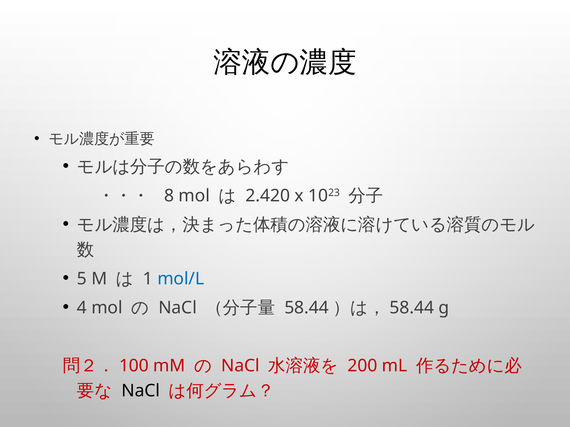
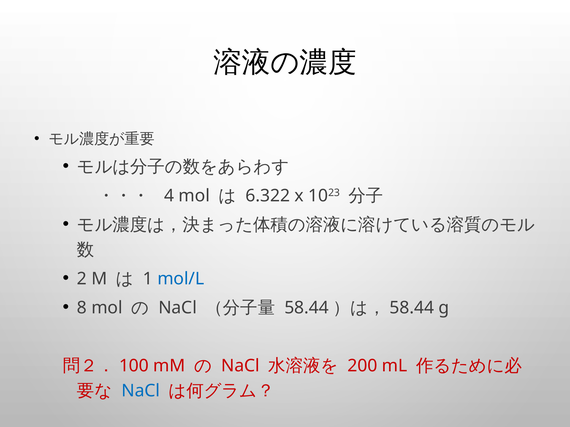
8: 8 -> 4 (169, 196)
2.420: 2.420 -> 6.322 (268, 196)
5: 5 -> 2 (82, 279)
4: 4 -> 8 (82, 308)
NaCl colour: black -> blue (141, 391)
